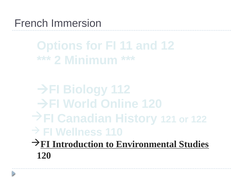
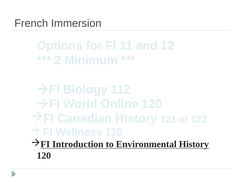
Environmental Studies: Studies -> History (194, 144)
